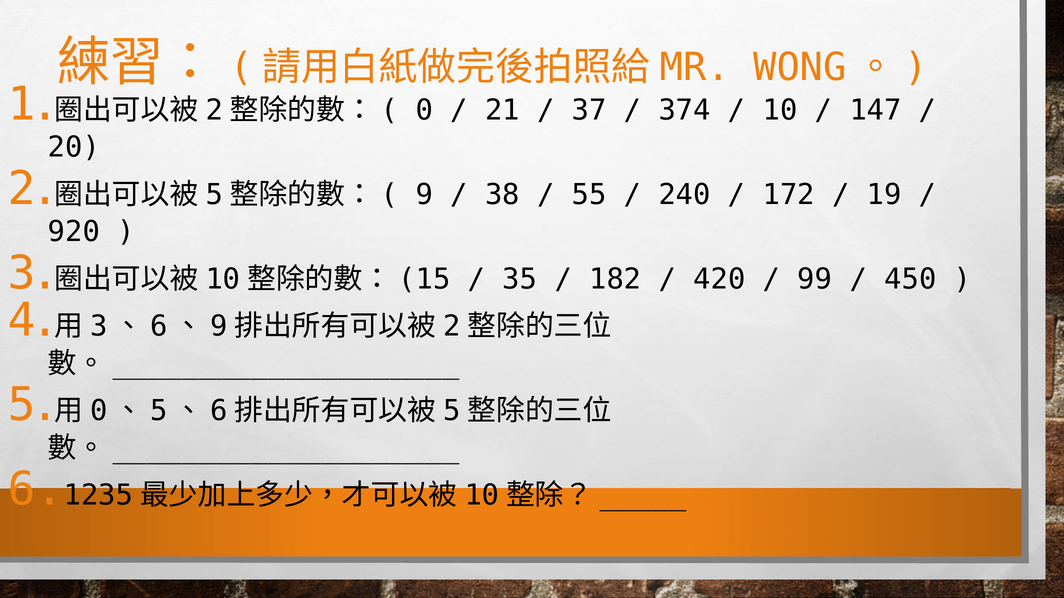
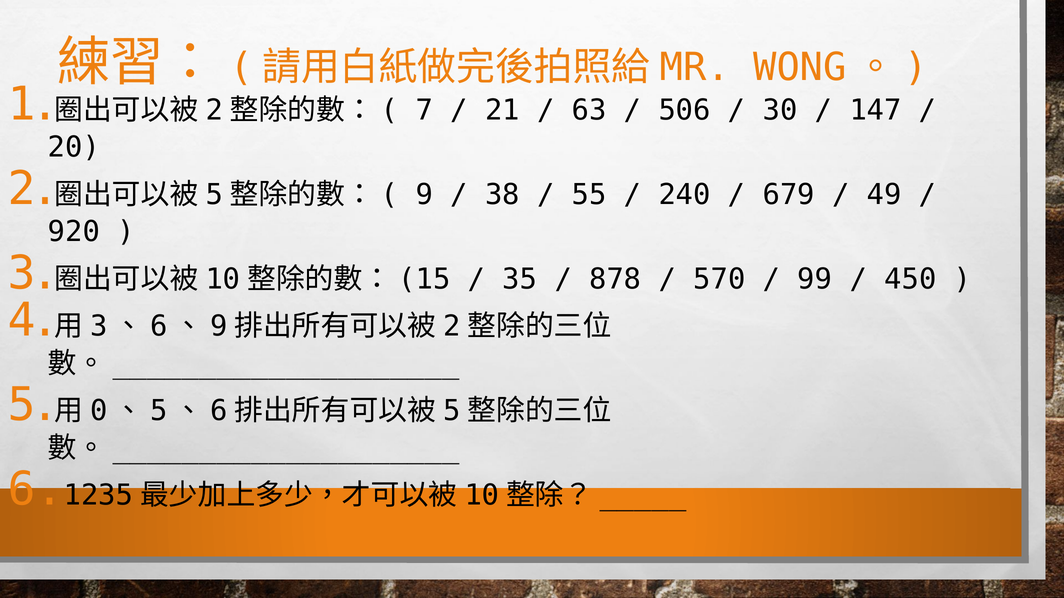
0: 0 -> 7 (424, 110)
37: 37 -> 63 (589, 110)
374: 374 -> 506 (685, 110)
10: 10 -> 30 (780, 110)
172: 172 -> 679 (789, 195)
19: 19 -> 49 (884, 195)
182: 182 -> 878 (615, 279)
420: 420 -> 570 (719, 279)
